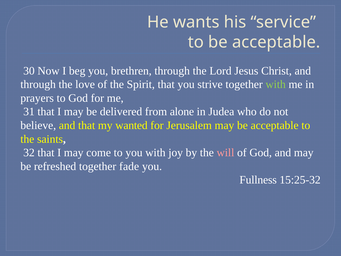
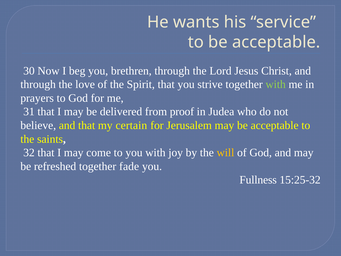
alone: alone -> proof (182, 112)
wanted: wanted -> certain (131, 125)
will colour: pink -> yellow (225, 153)
